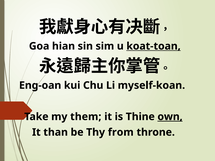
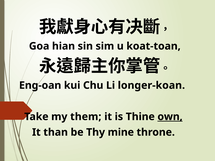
koat-toan underline: present -> none (154, 46)
myself-koan: myself-koan -> longer-koan (151, 85)
from: from -> mine (121, 132)
